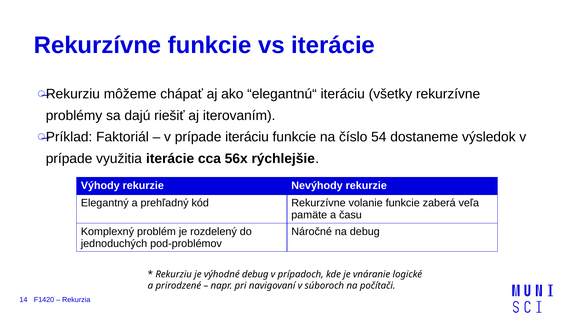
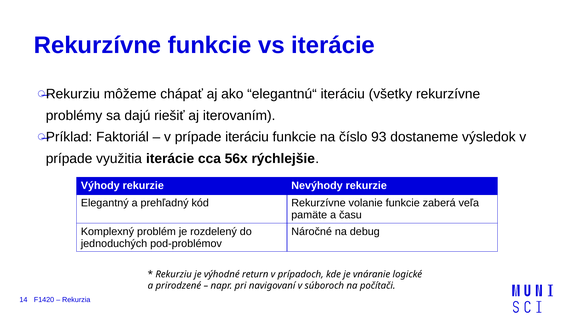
54: 54 -> 93 (379, 137)
výhodné debug: debug -> return (255, 274)
